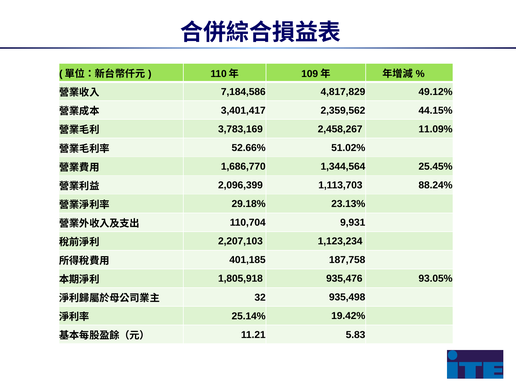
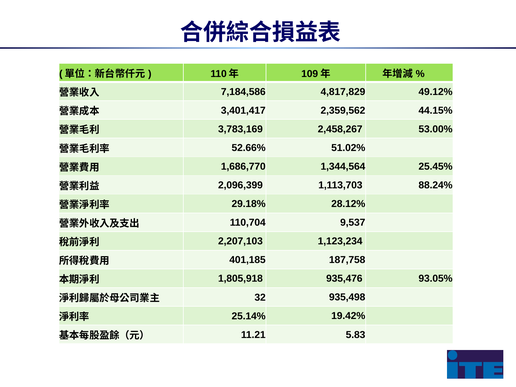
11.09%: 11.09% -> 53.00% (436, 129)
23.13%: 23.13% -> 28.12% (348, 204)
9,931: 9,931 -> 9,537 (353, 223)
